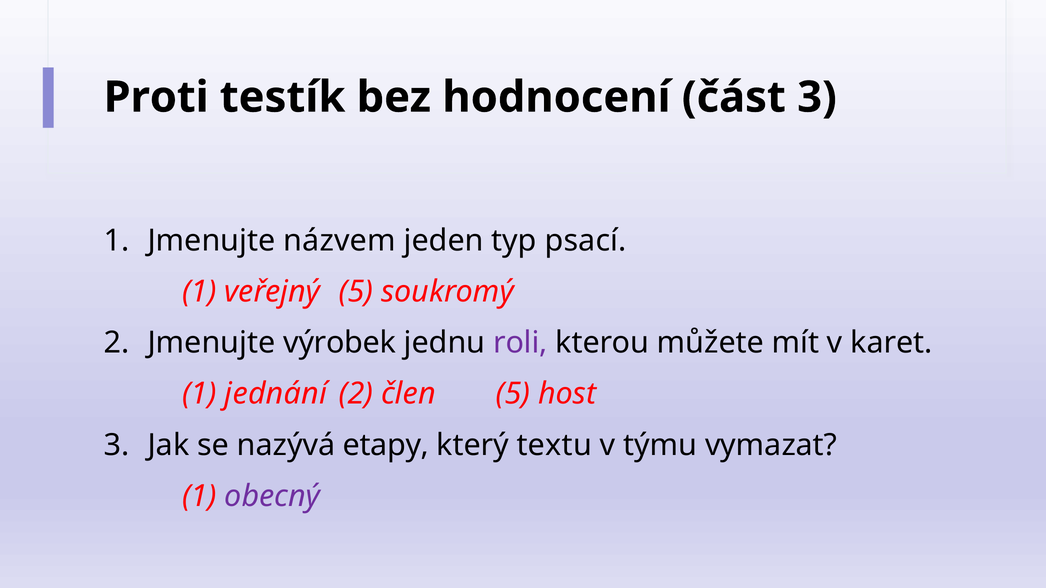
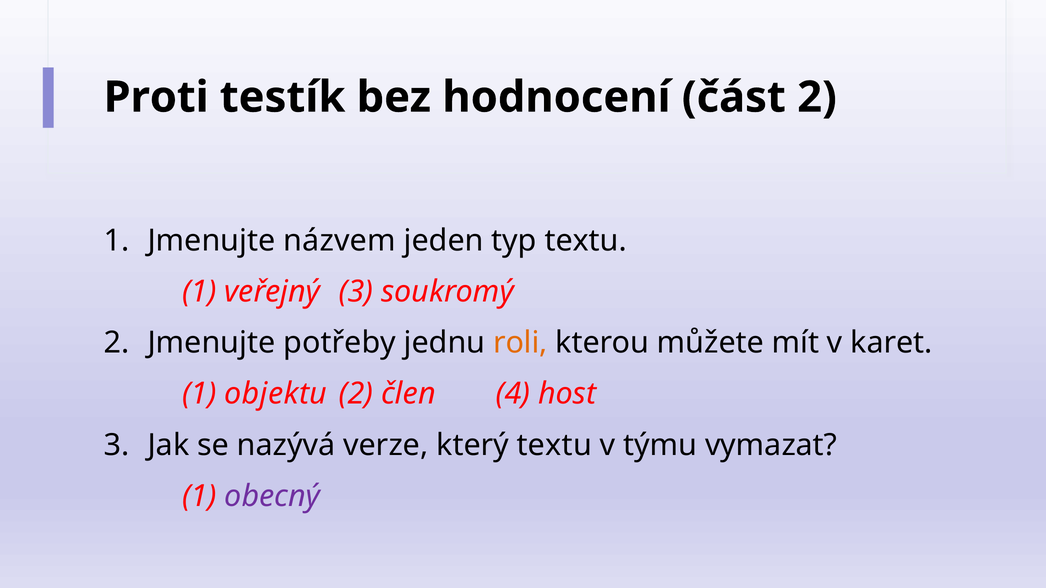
část 3: 3 -> 2 (817, 97)
typ psací: psací -> textu (586, 241)
veřejný 5: 5 -> 3 (356, 292)
výrobek: výrobek -> potřeby (340, 343)
roli colour: purple -> orange (520, 343)
jednání: jednání -> objektu (276, 394)
člen 5: 5 -> 4 (513, 394)
etapy: etapy -> verze (386, 445)
